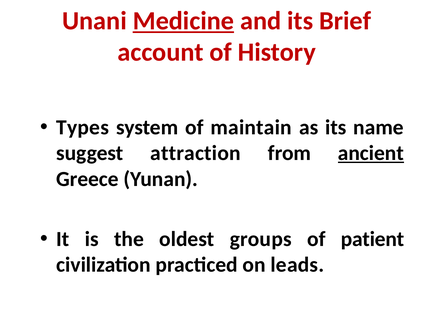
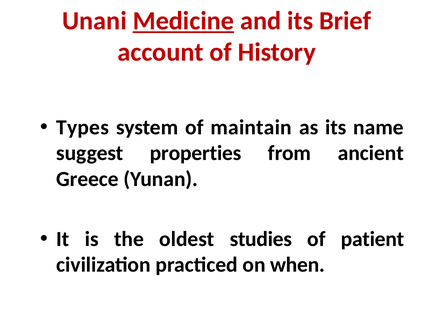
attraction: attraction -> properties (196, 153)
ancient underline: present -> none (371, 153)
groups: groups -> studies (261, 239)
leads: leads -> when (298, 265)
